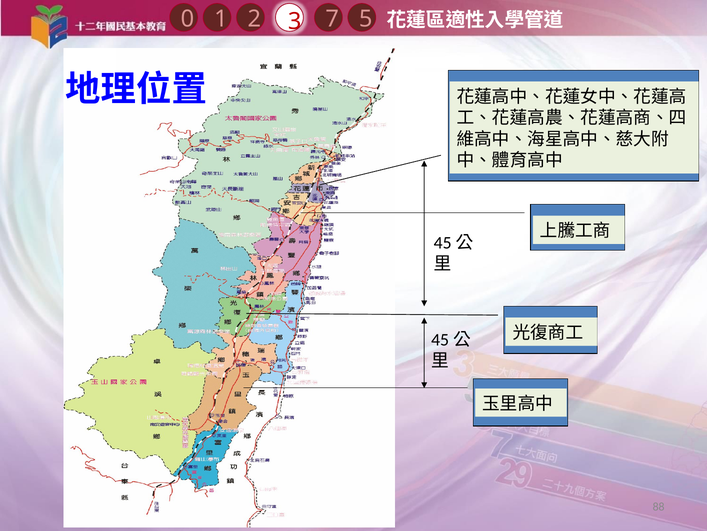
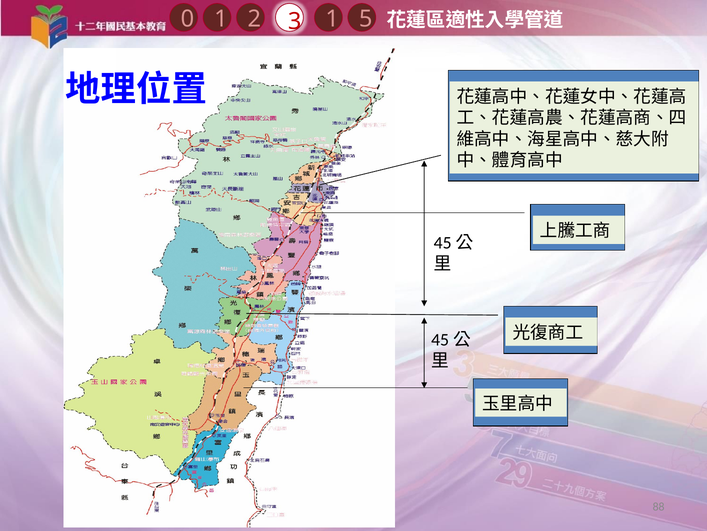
1 7: 7 -> 1 (332, 19)
